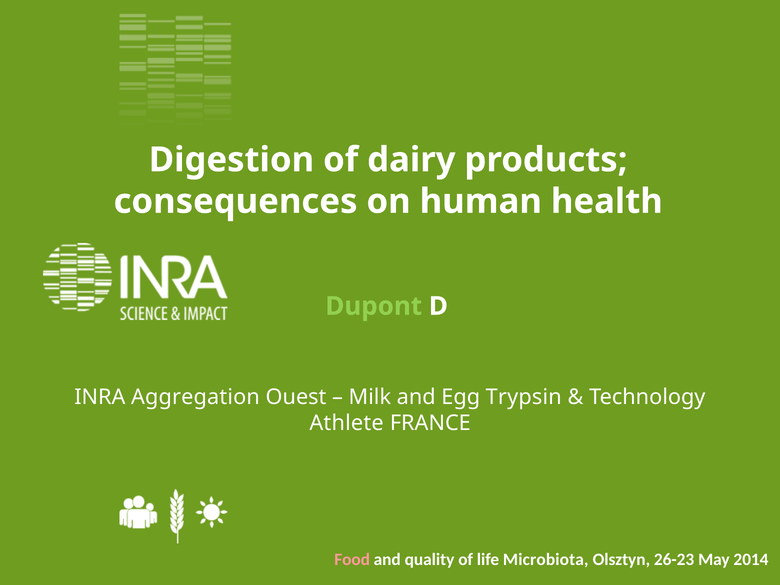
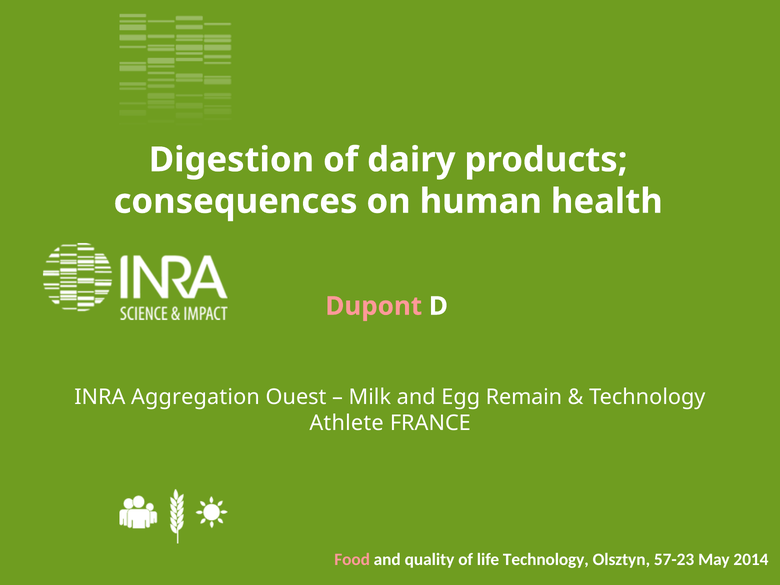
Dupont colour: light green -> pink (374, 306)
Trypsin: Trypsin -> Remain (524, 397)
life Microbiota: Microbiota -> Technology (546, 560)
26-23: 26-23 -> 57-23 (674, 560)
